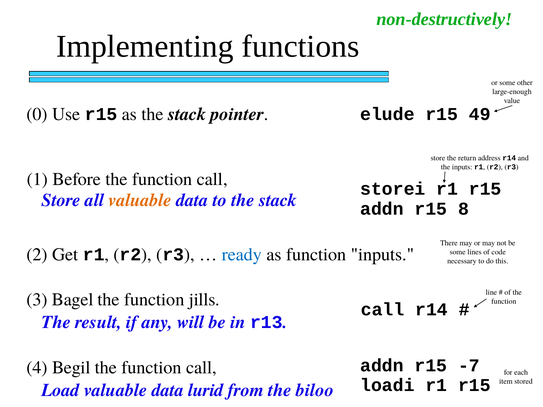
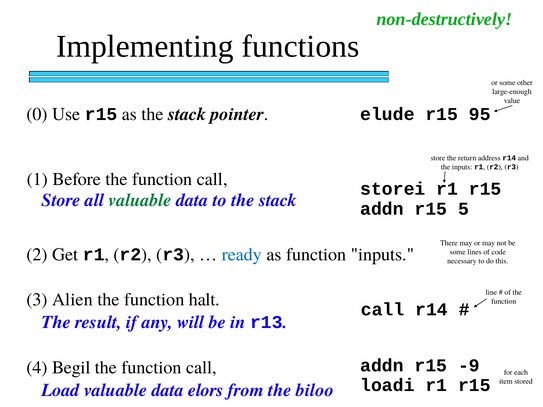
49: 49 -> 95 (480, 114)
valuable colour: orange -> green (140, 200)
8: 8 -> 5 (463, 209)
Bagel: Bagel -> Alien (72, 300)
jills: jills -> halt (204, 300)
-7: -7 -> -9 (469, 366)
lurid: lurid -> elors (206, 390)
